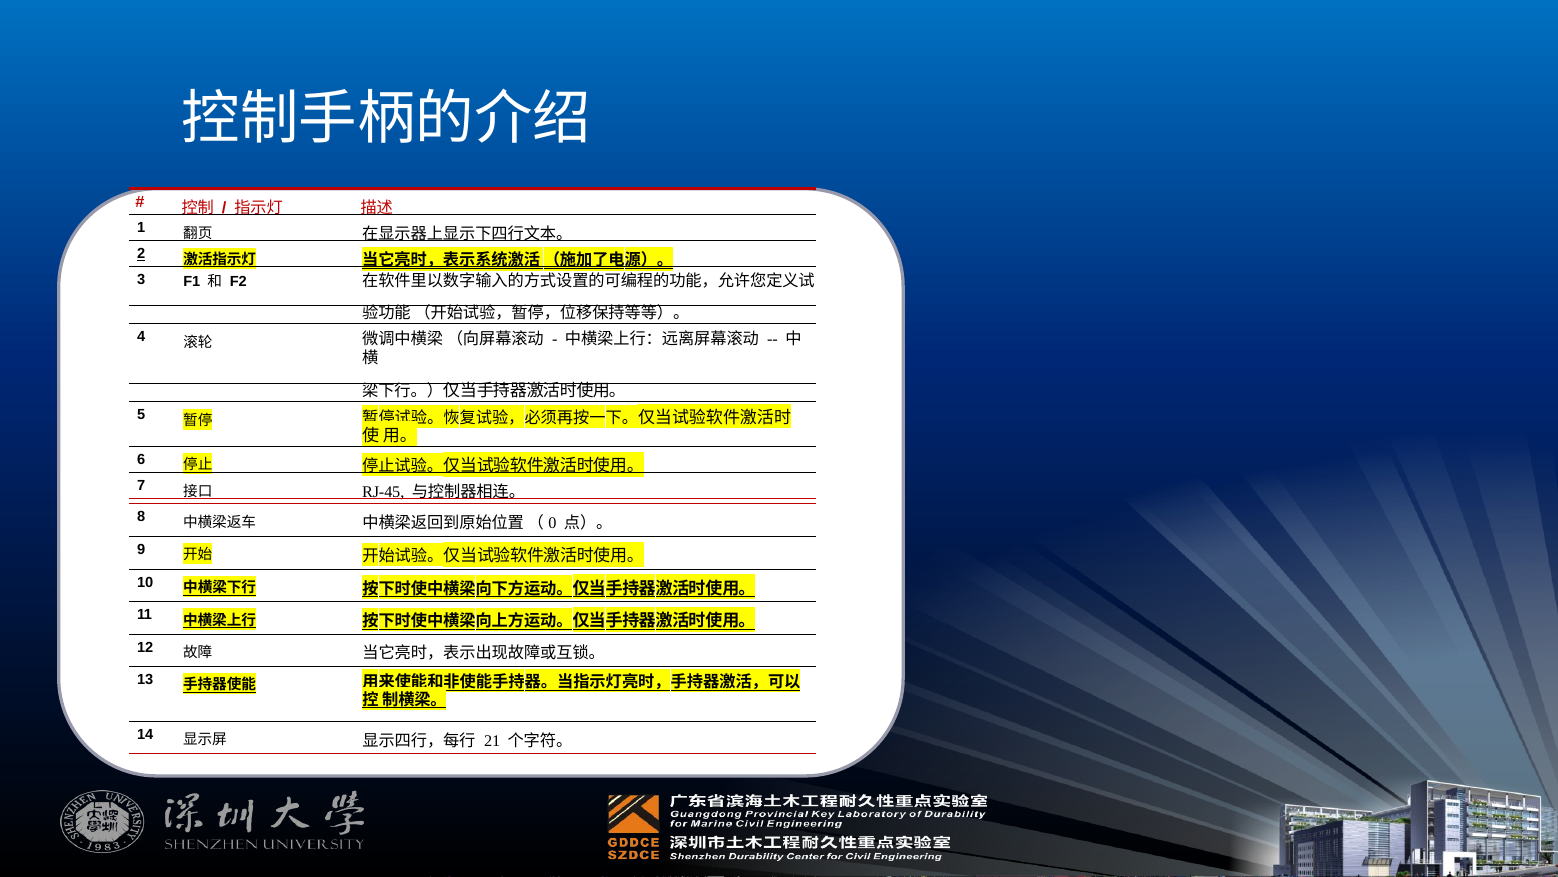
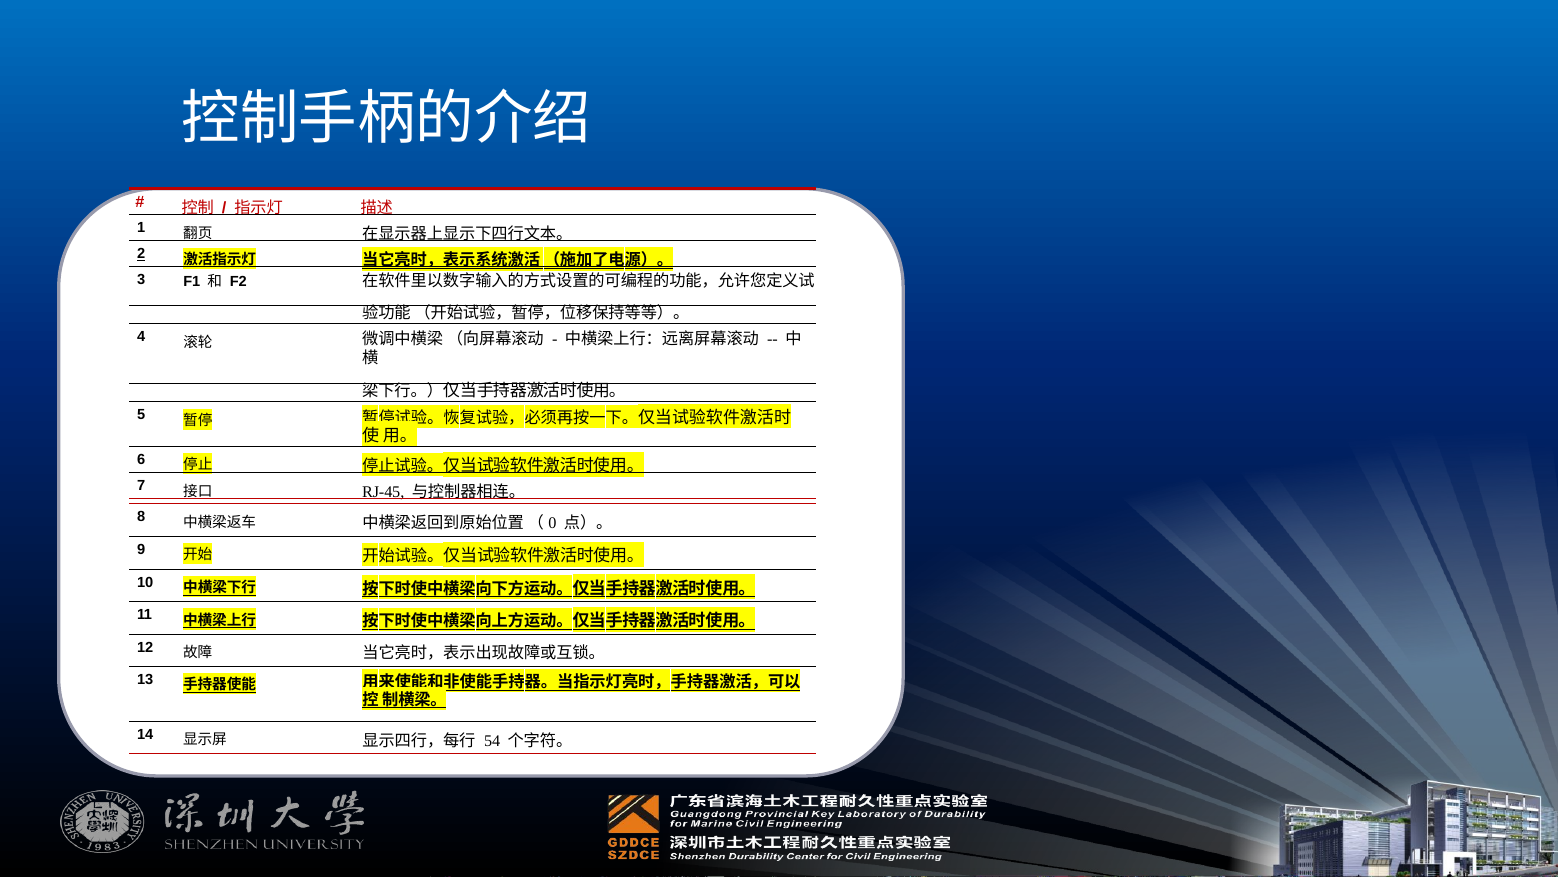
21: 21 -> 54 (492, 741)
